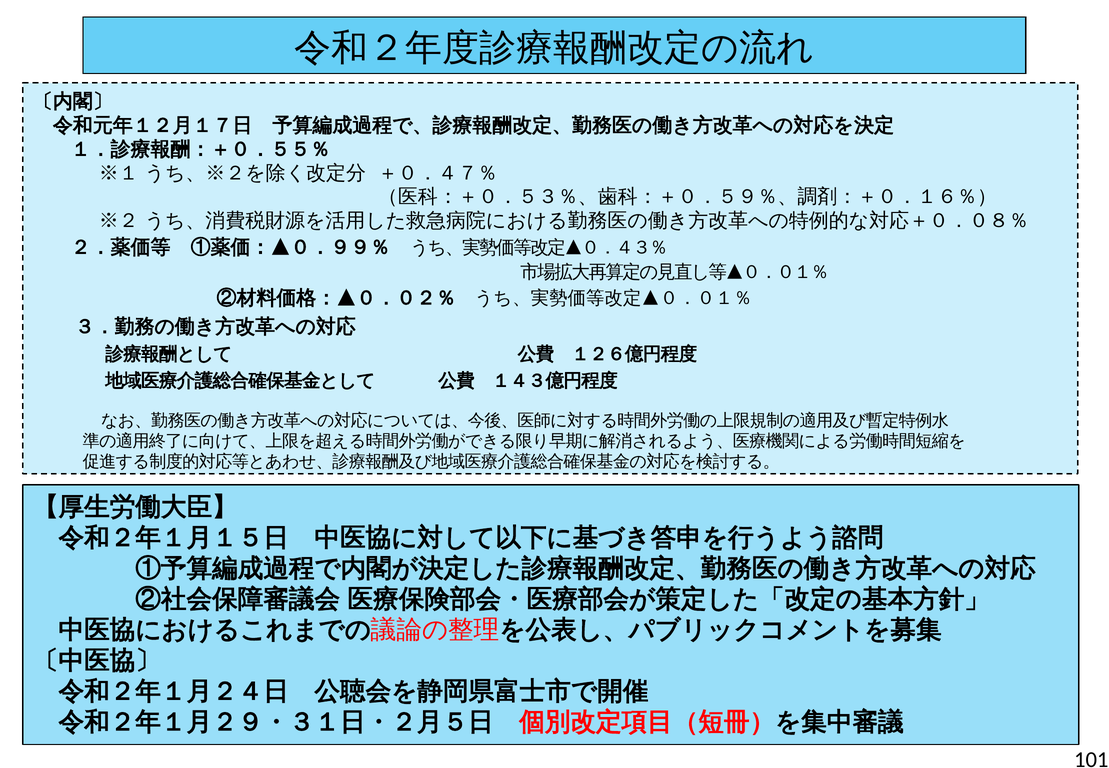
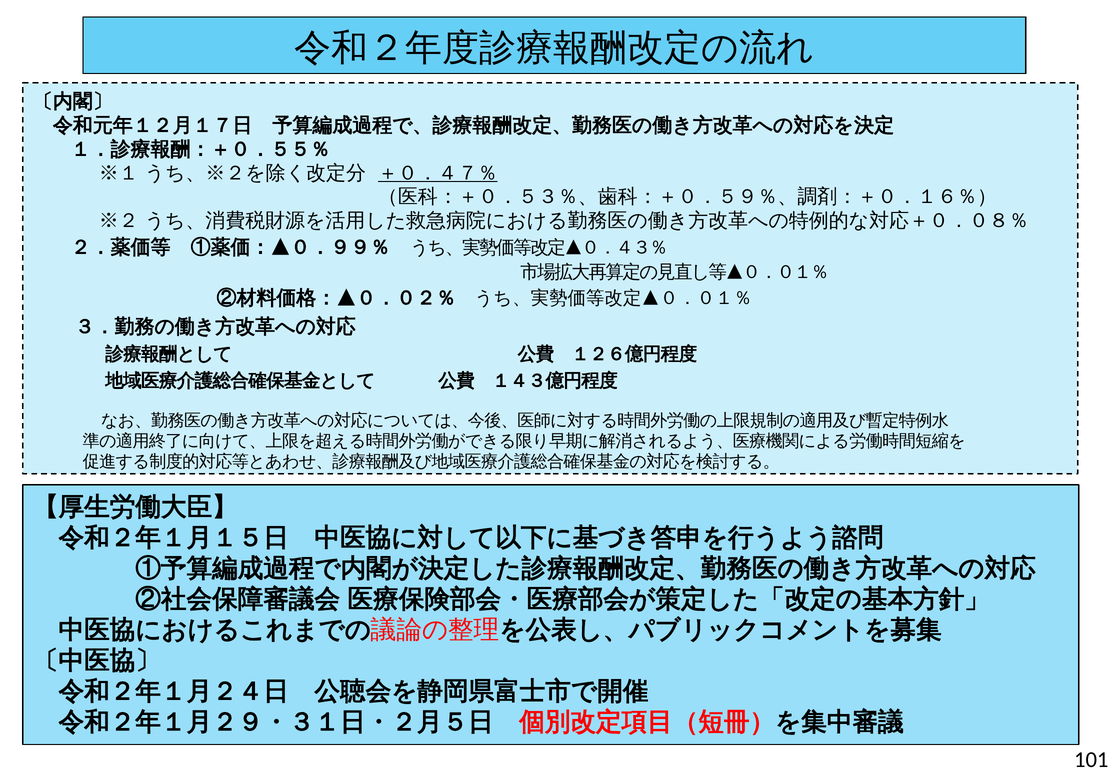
＋０．４７％ underline: none -> present (438, 173)
